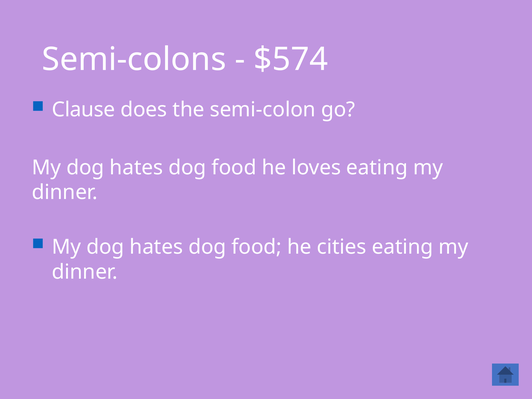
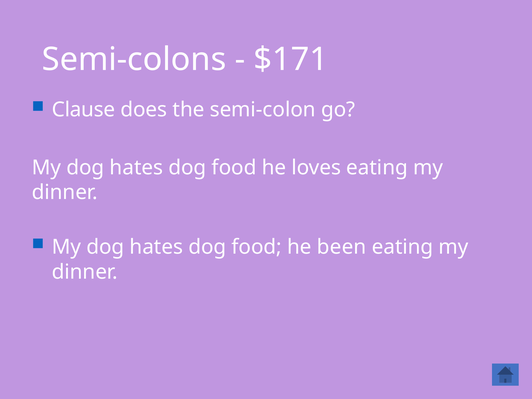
$574: $574 -> $171 (291, 60)
cities: cities -> been (342, 247)
